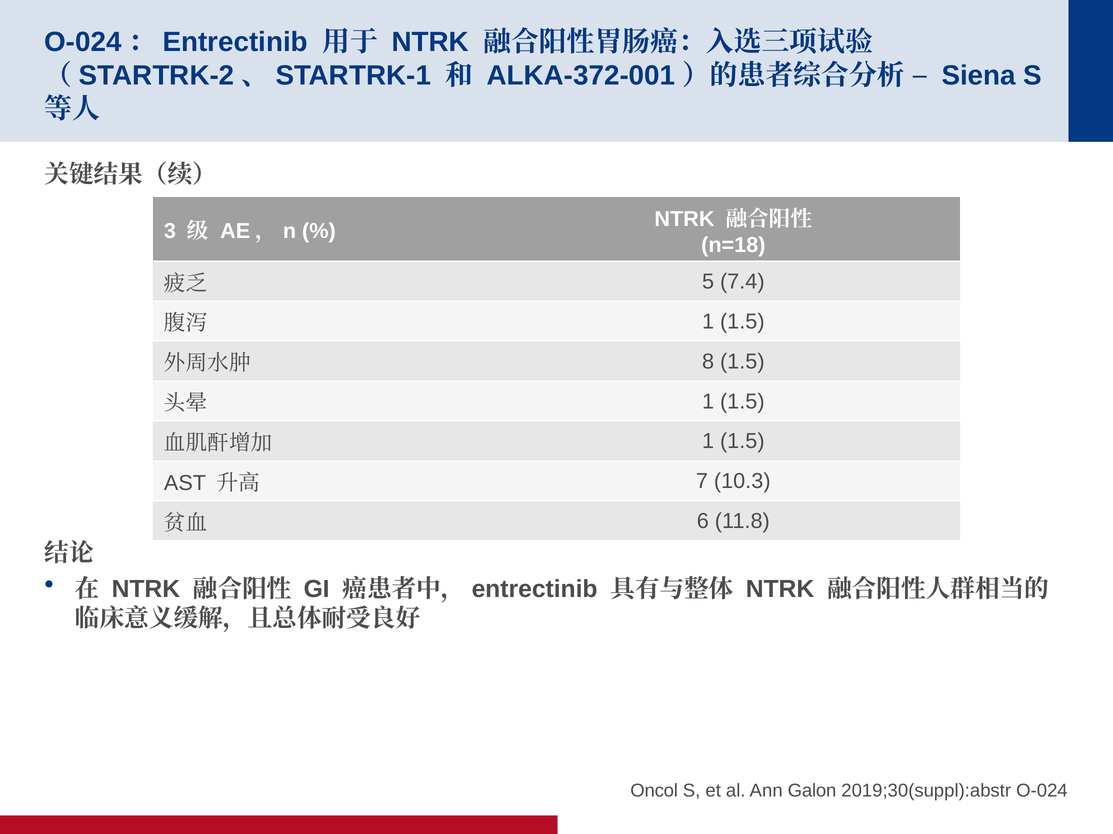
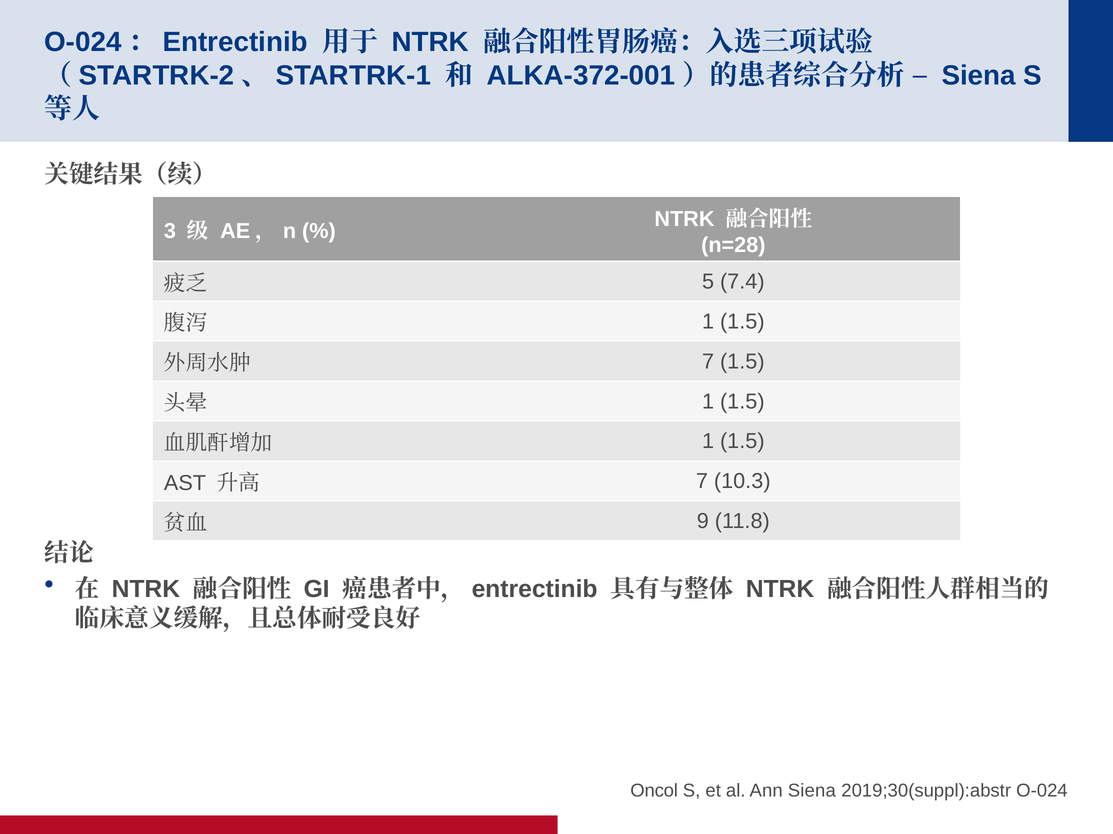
n=18: n=18 -> n=28 (733, 245)
8: 8 -> 7 (708, 362)
6: 6 -> 9 (703, 522)
Ann Galon: Galon -> Siena (812, 791)
